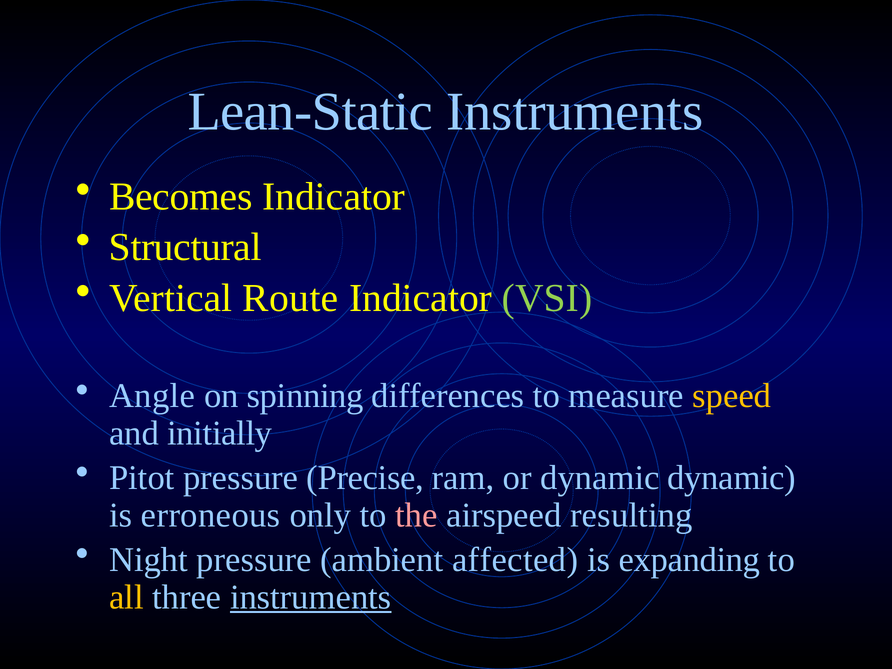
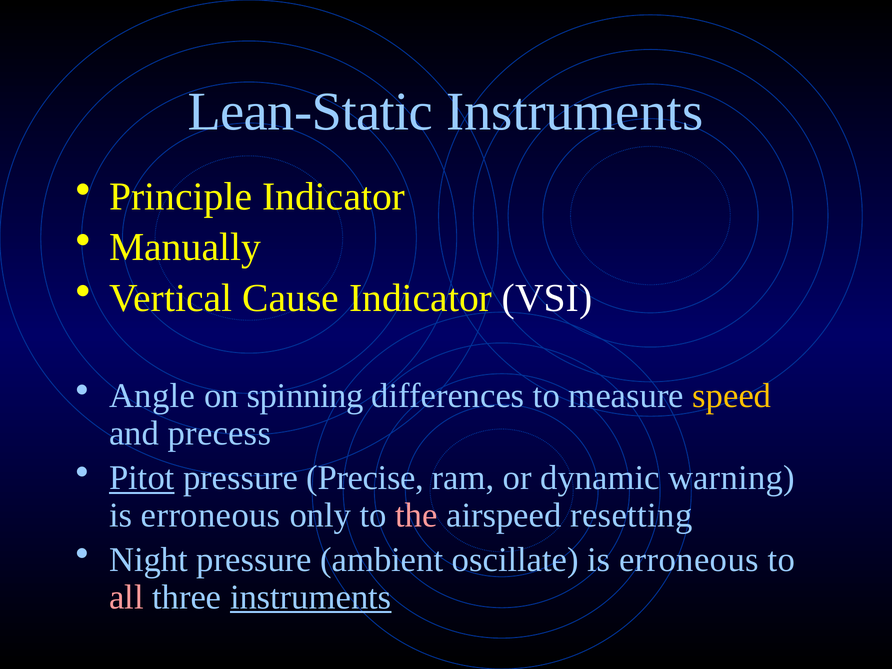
Becomes: Becomes -> Principle (181, 197)
Structural: Structural -> Manually (185, 247)
Route: Route -> Cause (291, 298)
VSI colour: light green -> white (547, 298)
initially: initially -> precess (219, 433)
Pitot underline: none -> present (142, 478)
dynamic dynamic: dynamic -> warning (731, 478)
resulting: resulting -> resetting (631, 515)
affected: affected -> oscillate (515, 560)
expanding: expanding -> erroneous (689, 560)
all colour: yellow -> pink (126, 597)
